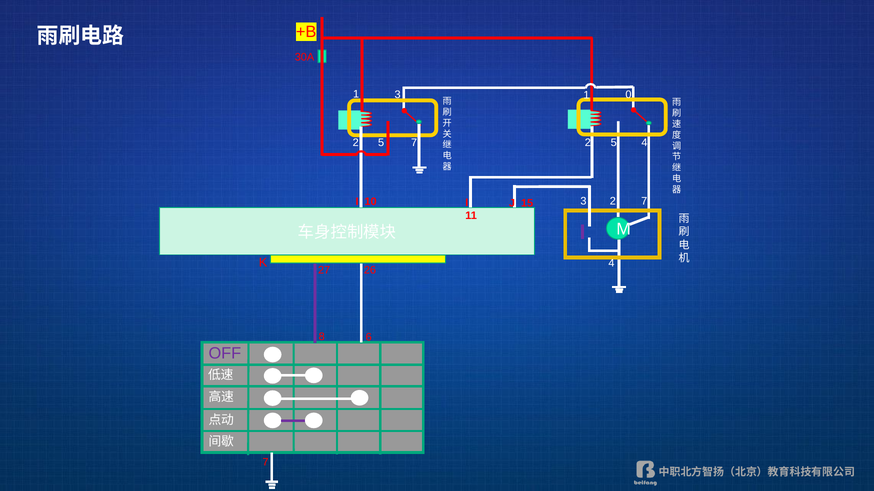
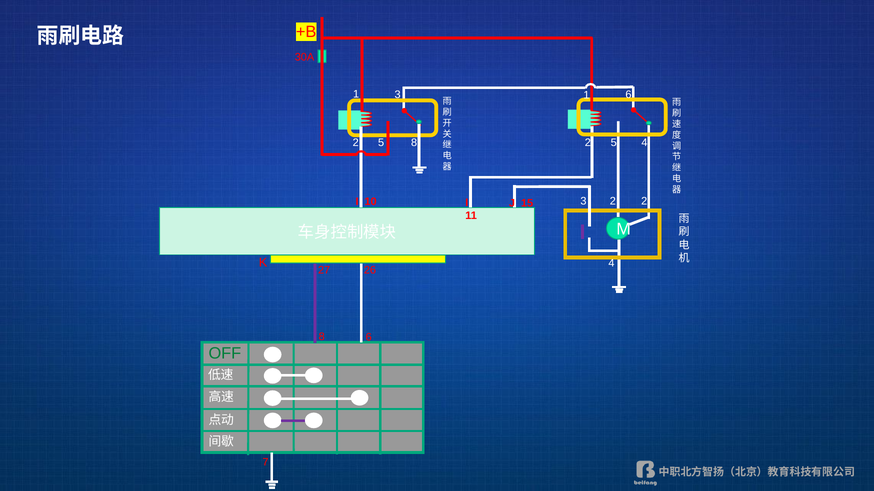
1 0: 0 -> 6 (628, 95)
7: 7 -> 8 (414, 143)
3 2 7: 7 -> 2 (644, 201)
OFF colour: purple -> green (225, 354)
